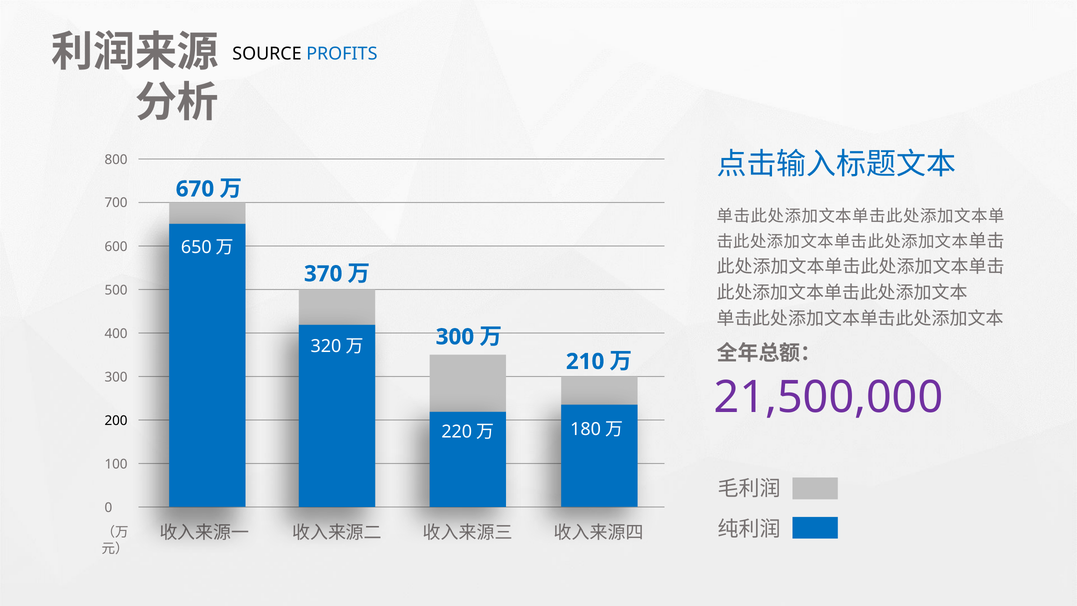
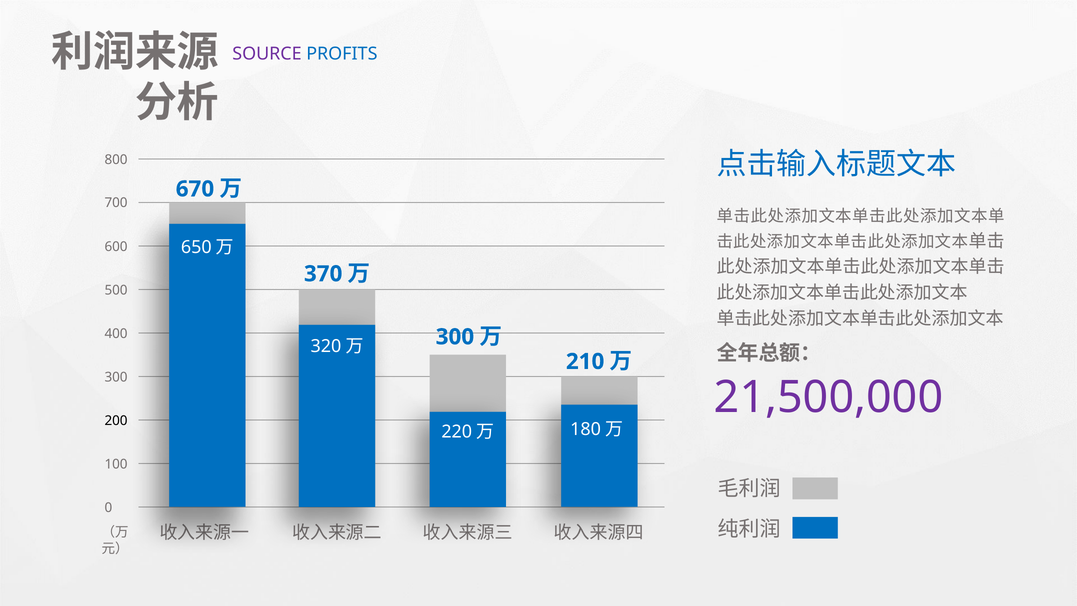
SOURCE colour: black -> purple (267, 54)
